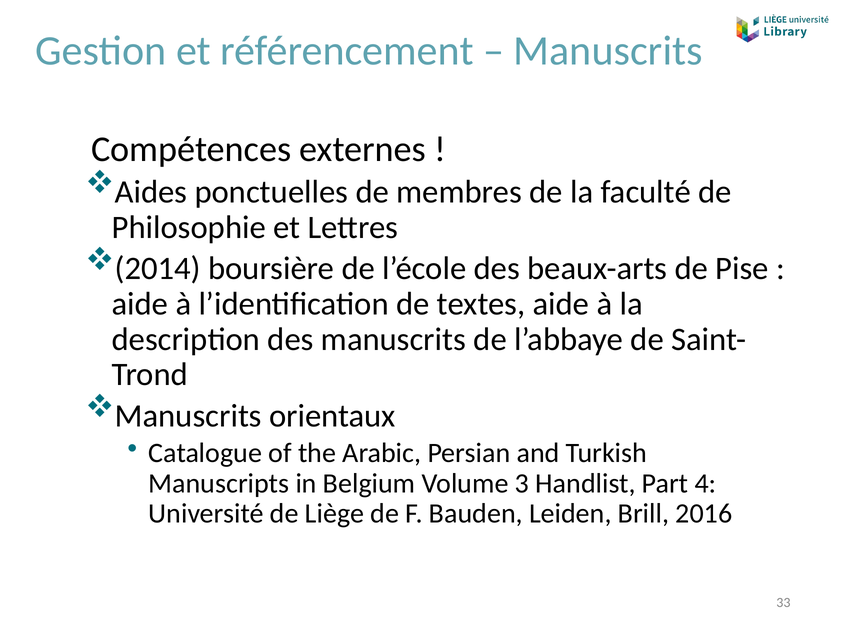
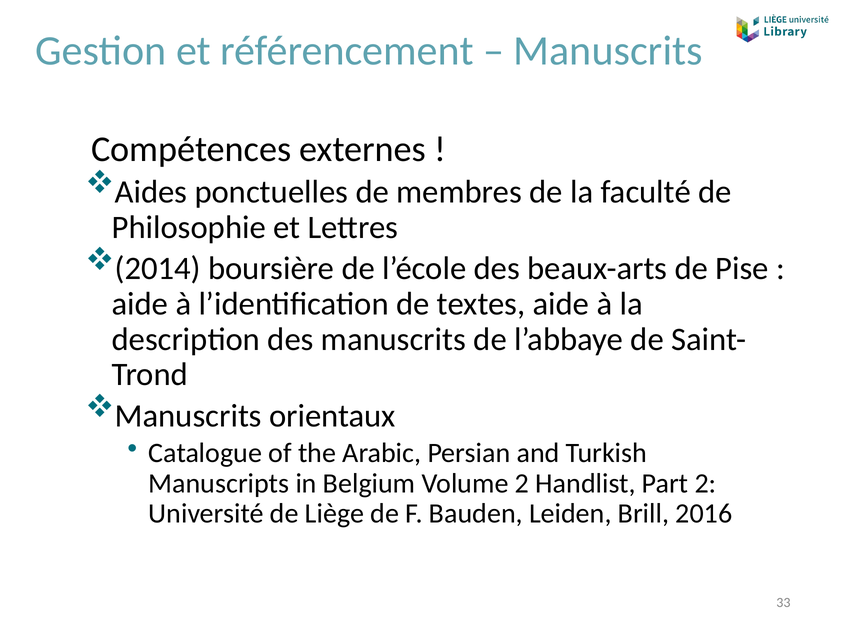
Volume 3: 3 -> 2 (522, 483)
Part 4: 4 -> 2 (705, 483)
